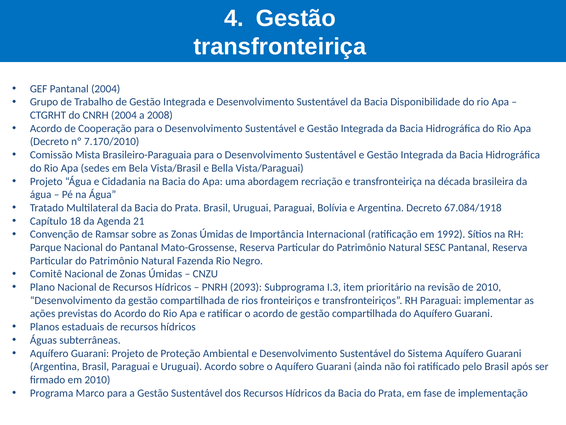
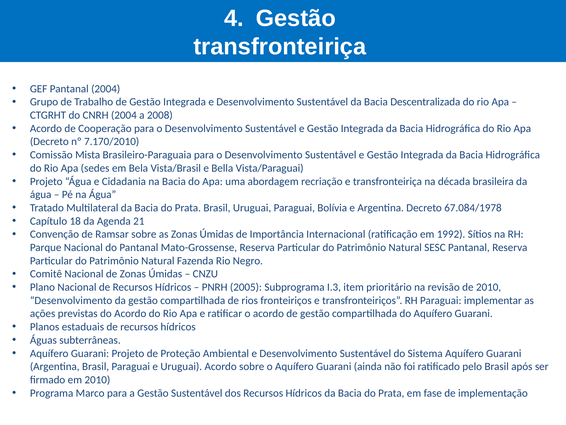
Disponibilidade: Disponibilidade -> Descentralizada (425, 102)
67.084/1918: 67.084/1918 -> 67.084/1978 (473, 208)
2093: 2093 -> 2005 (246, 287)
